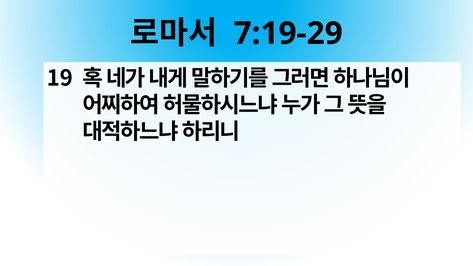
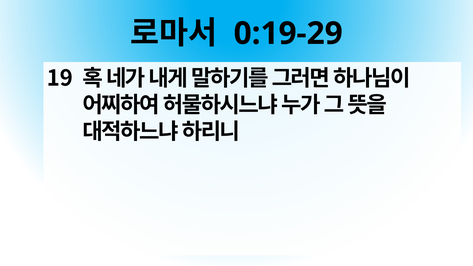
7:19-29: 7:19-29 -> 0:19-29 (288, 34)
